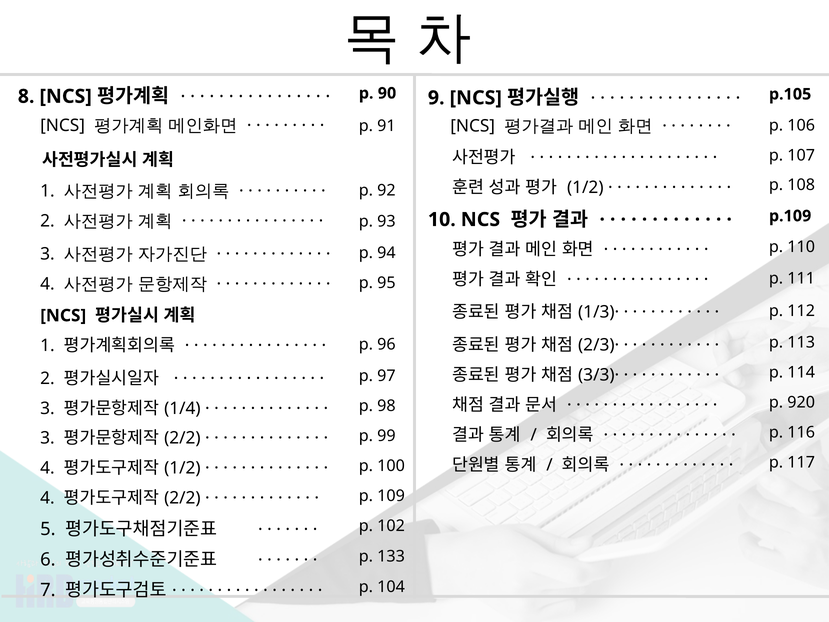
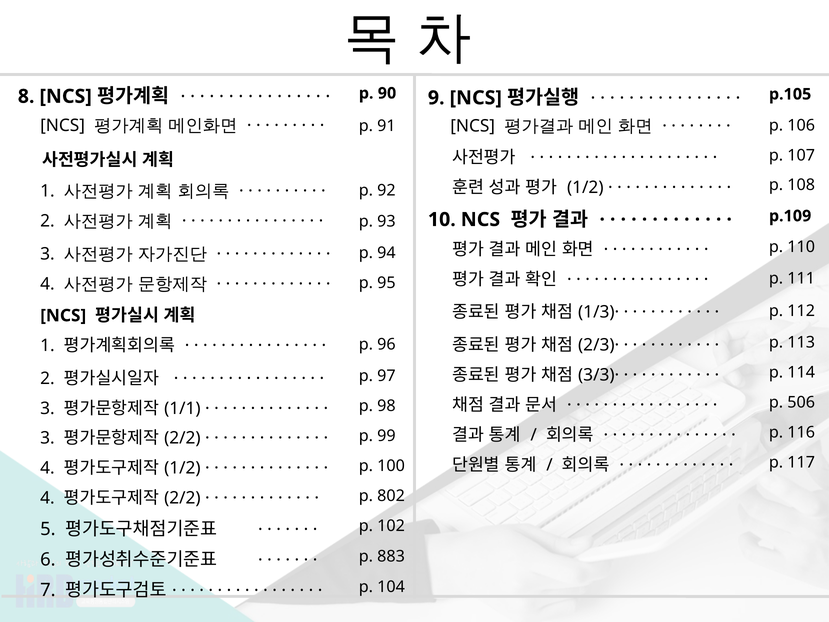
920: 920 -> 506 (801, 402)
1/4: 1/4 -> 1/1 (182, 408)
109: 109 -> 802 (391, 496)
133: 133 -> 883 (391, 556)
